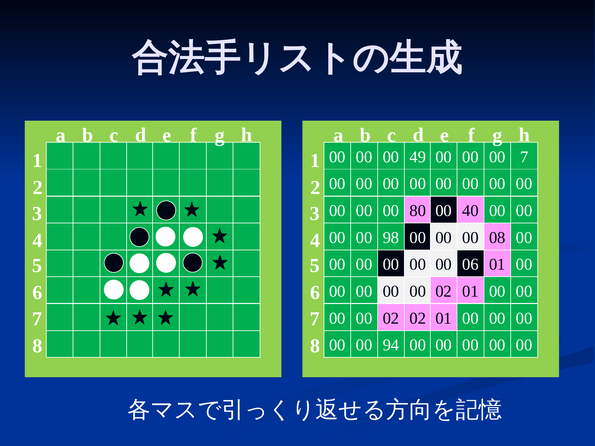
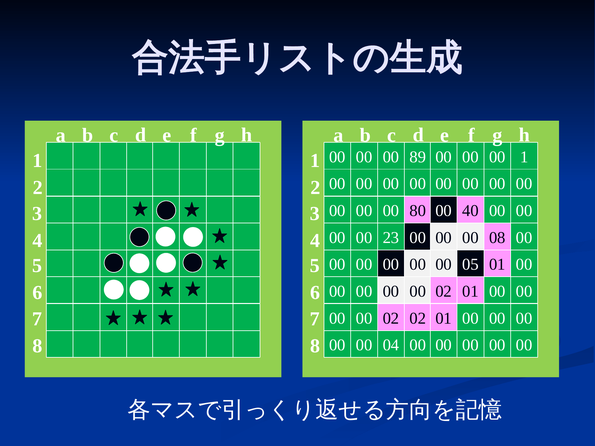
49: 49 -> 89 (418, 157)
00 7: 7 -> 1 (524, 157)
98: 98 -> 23 (391, 238)
06: 06 -> 05 (471, 265)
94: 94 -> 04 (391, 345)
